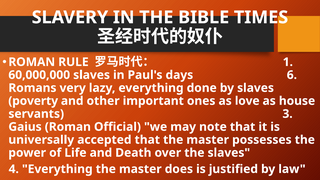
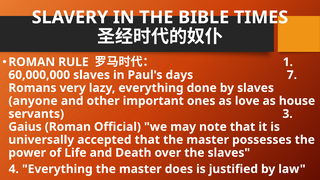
6: 6 -> 7 (292, 75)
poverty: poverty -> anyone (33, 101)
